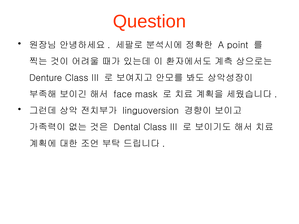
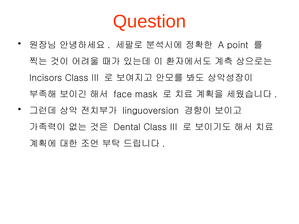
Denture: Denture -> Incisors (46, 78)
